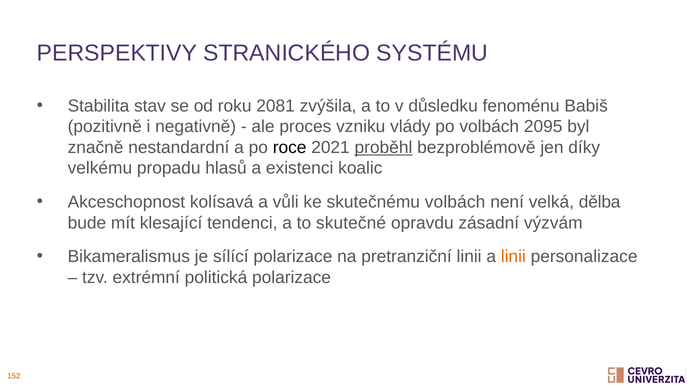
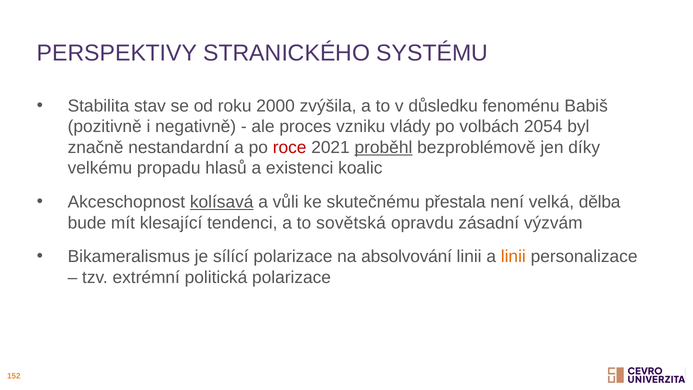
2081: 2081 -> 2000 (276, 106)
2095: 2095 -> 2054 (543, 127)
roce colour: black -> red (290, 147)
kolísavá underline: none -> present (222, 202)
skutečnému volbách: volbách -> přestala (455, 202)
skutečné: skutečné -> sovětská (351, 223)
pretranziční: pretranziční -> absolvování (407, 256)
